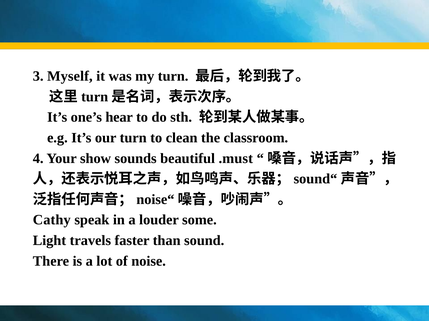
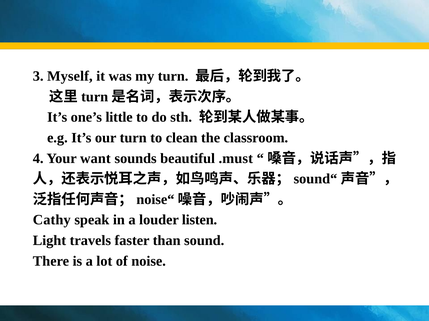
hear: hear -> little (119, 118)
show: show -> want (95, 159)
some: some -> listen (200, 220)
